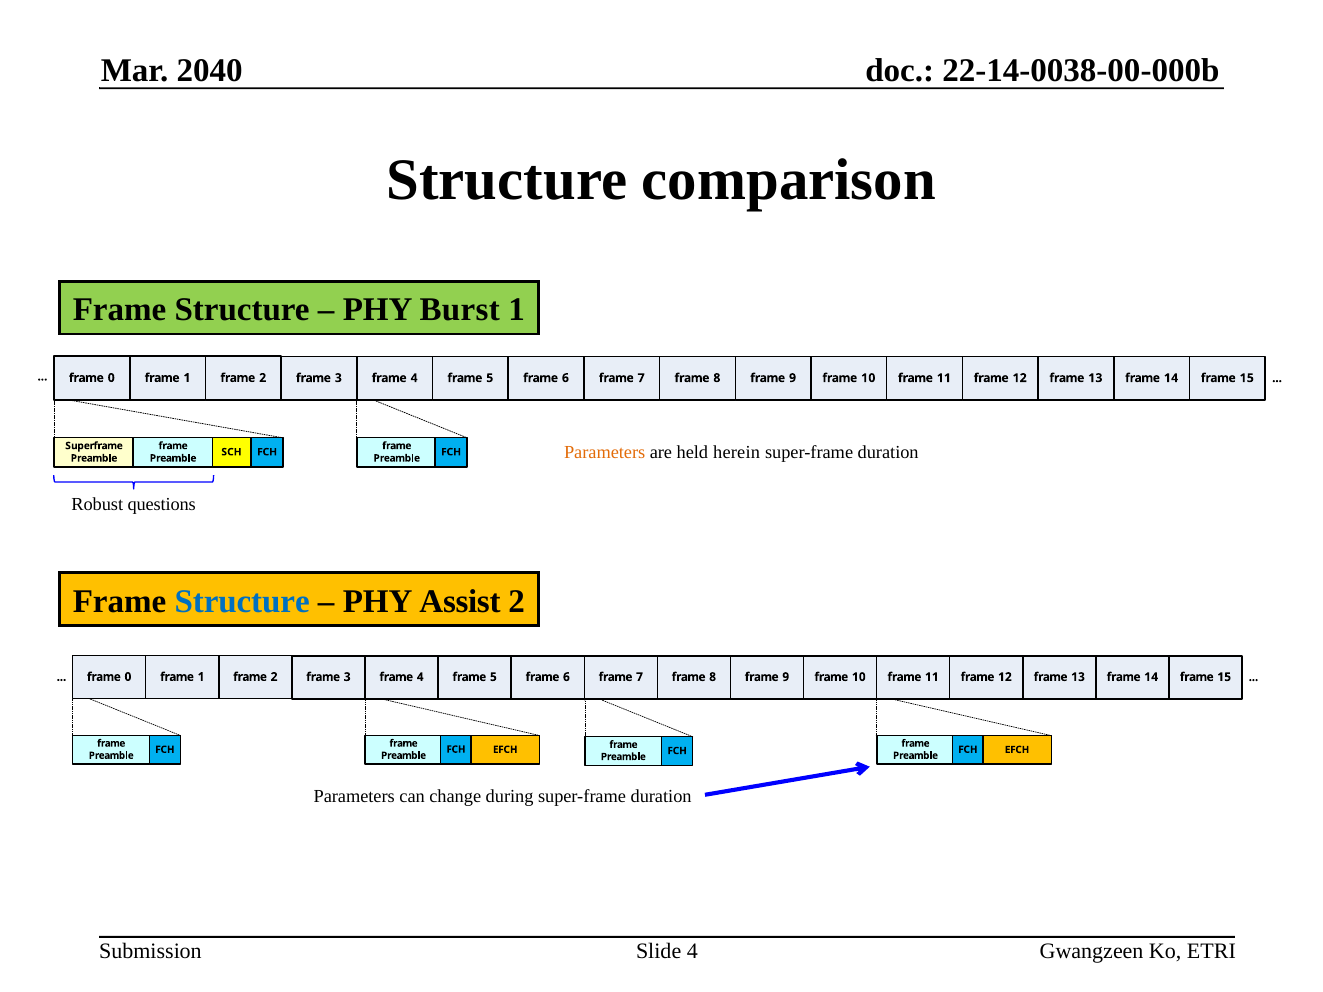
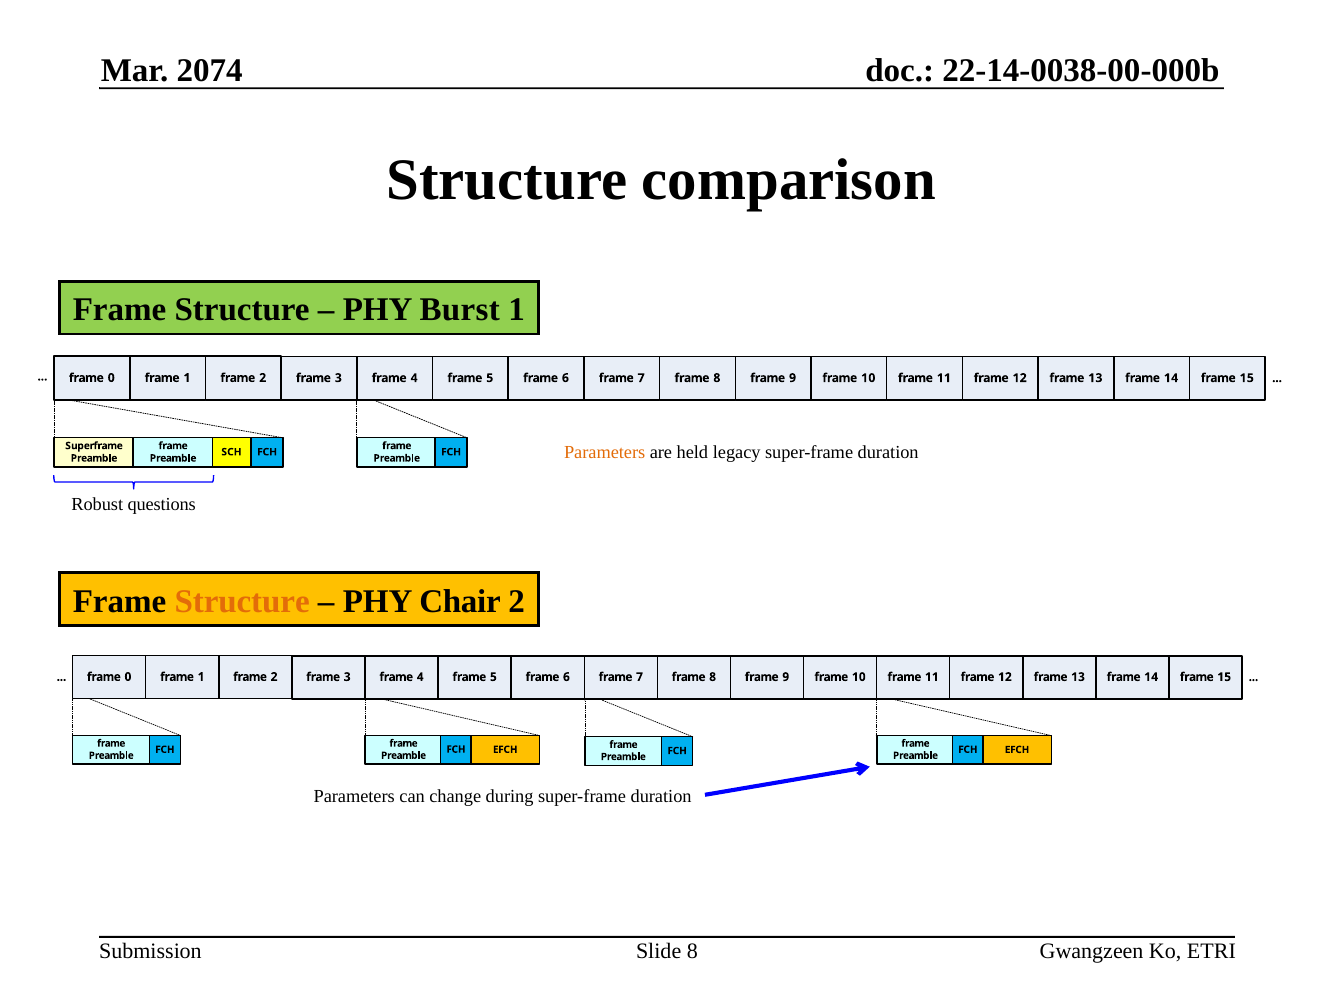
2040: 2040 -> 2074 (210, 71)
herein: herein -> legacy (737, 452)
Structure colour: blue -> orange (242, 601)
Assist: Assist -> Chair (460, 601)
Slide 4: 4 -> 8 (692, 952)
